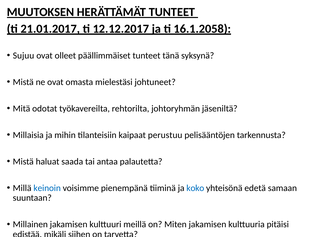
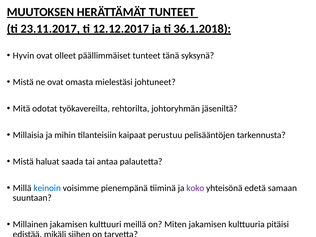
21.01.2017: 21.01.2017 -> 23.11.2017 (50, 29)
16.1.2058: 16.1.2058 -> 36.1.2018 (202, 29)
Sujuu: Sujuu -> Hyvin (23, 55)
koko colour: blue -> purple (195, 188)
